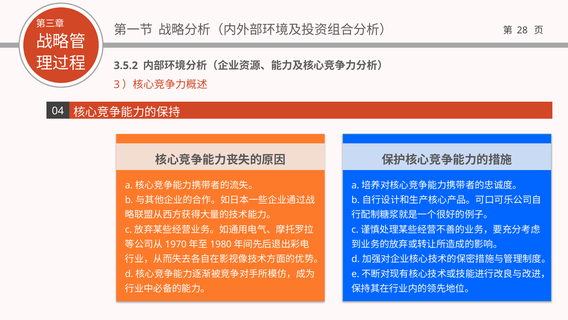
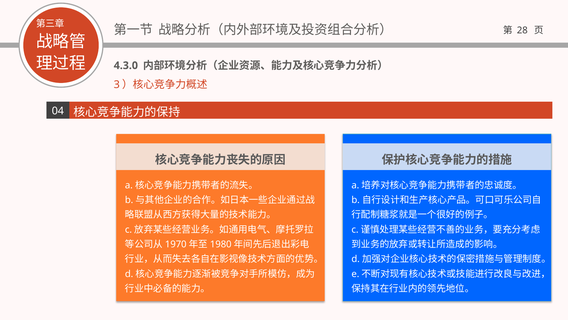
3.5.2: 3.5.2 -> 4.3.0 (126, 65)
